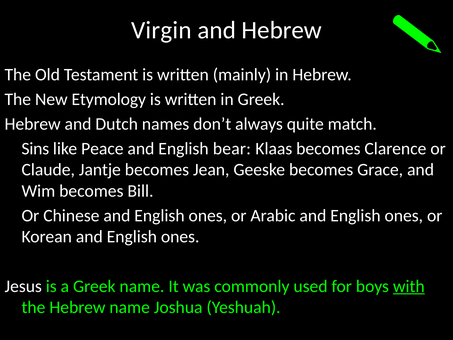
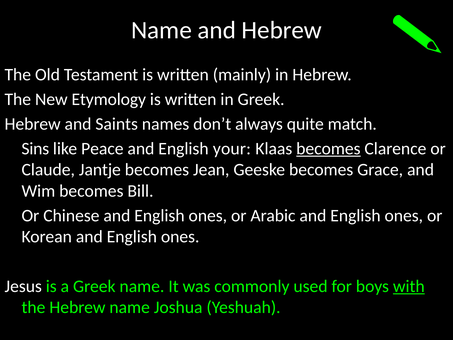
Virgin: Virgin -> Name (161, 30)
Dutch: Dutch -> Saints (117, 124)
bear: bear -> your (232, 149)
becomes underline: none -> present (328, 149)
